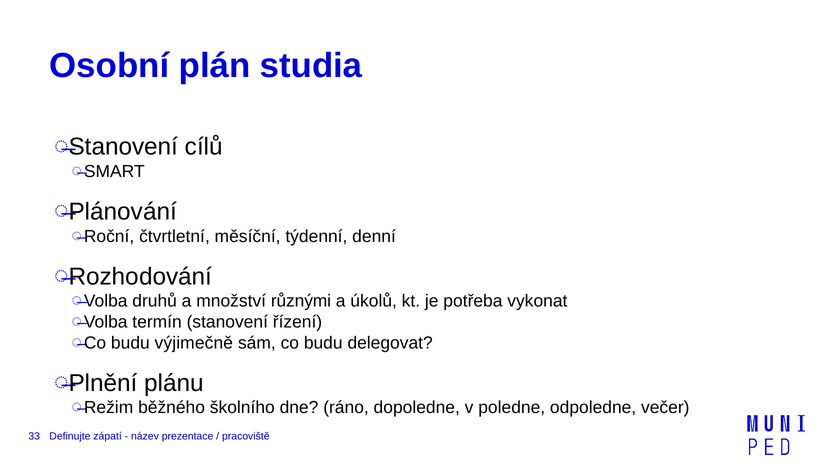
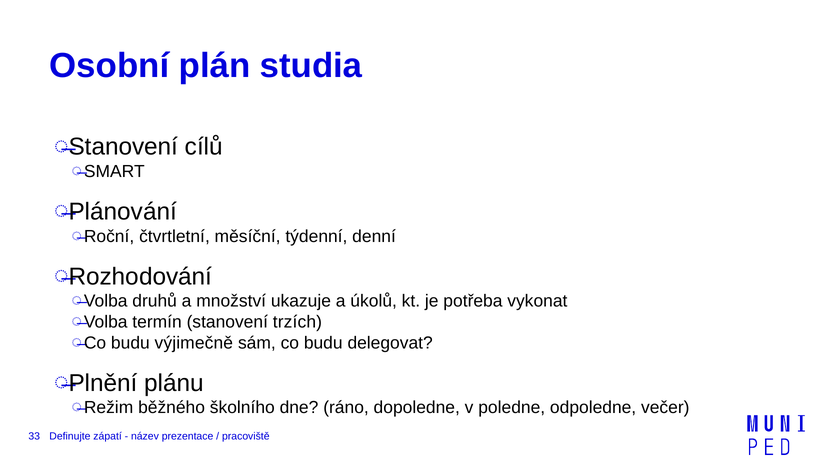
různými: různými -> ukazuje (301, 301)
řízení: řízení -> trzích (297, 322)
